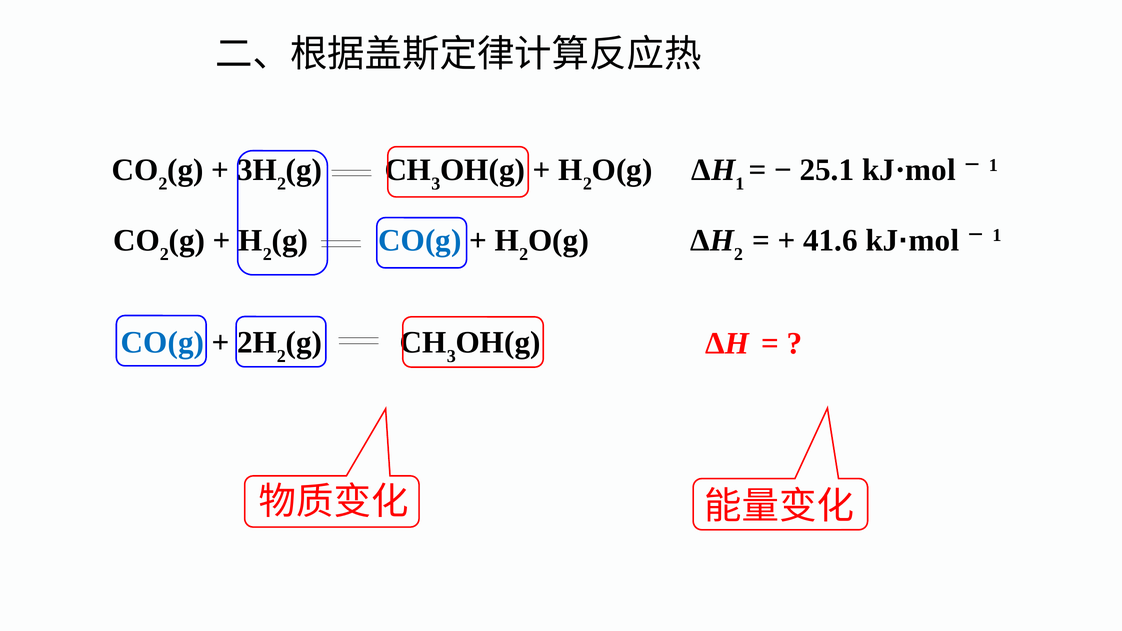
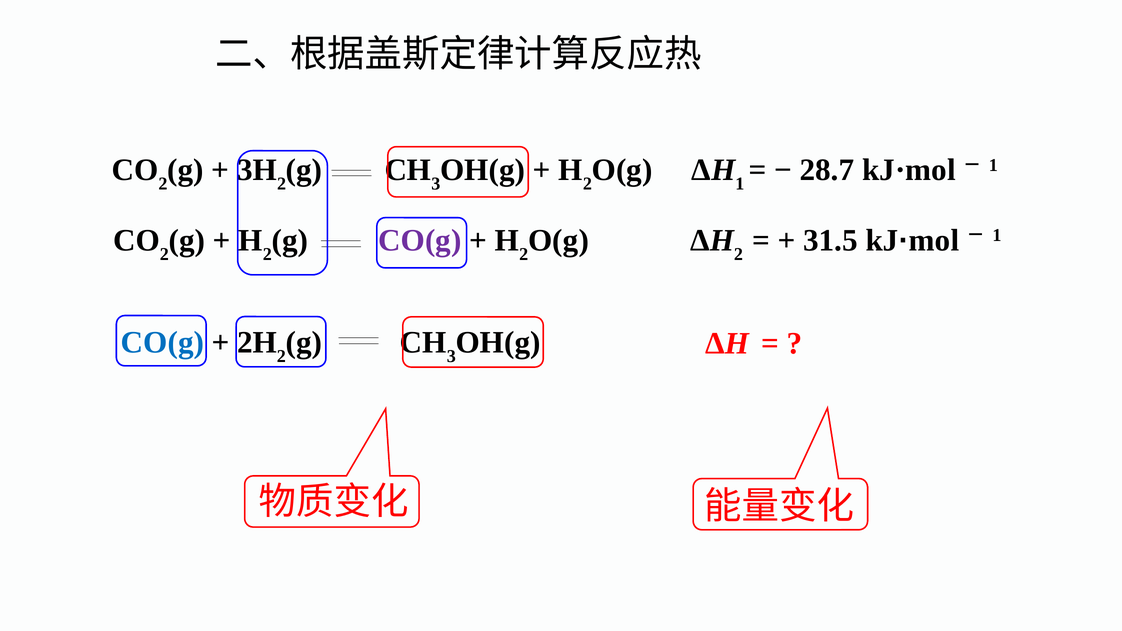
25.1: 25.1 -> 28.7 (827, 170)
CO(g colour: blue -> purple (420, 241)
41.6: 41.6 -> 31.5 (830, 241)
